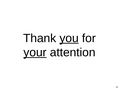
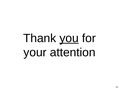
your underline: present -> none (35, 53)
